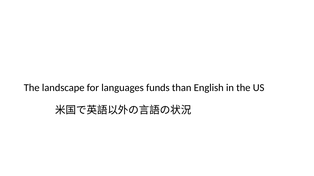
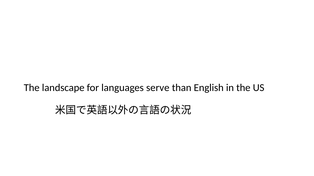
funds: funds -> serve (158, 88)
